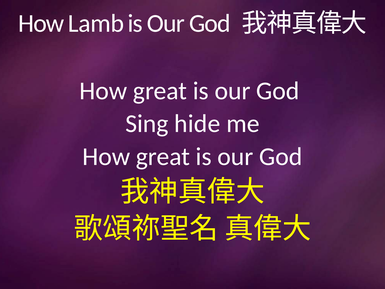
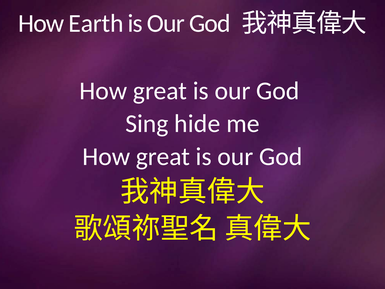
Lamb: Lamb -> Earth (96, 23)
